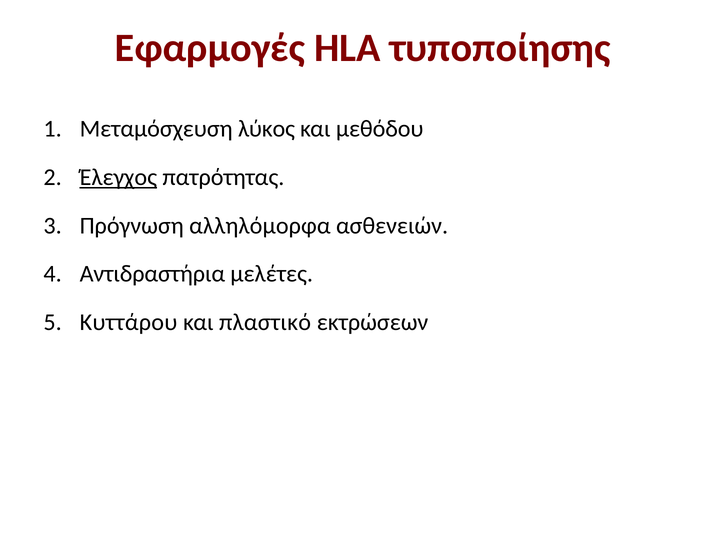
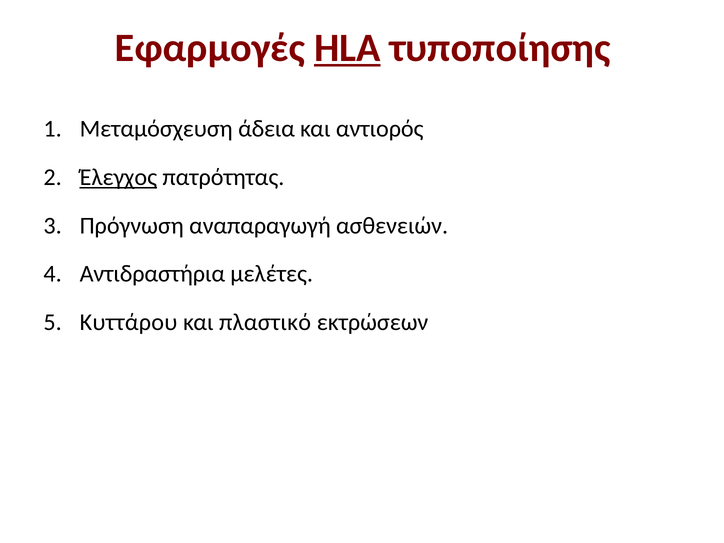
HLA underline: none -> present (347, 48)
λύκος: λύκος -> άδεια (267, 129)
μεθόδου: μεθόδου -> αντιορός (380, 129)
αλληλόμορφα: αλληλόμορφα -> αναπαραγωγή (260, 226)
